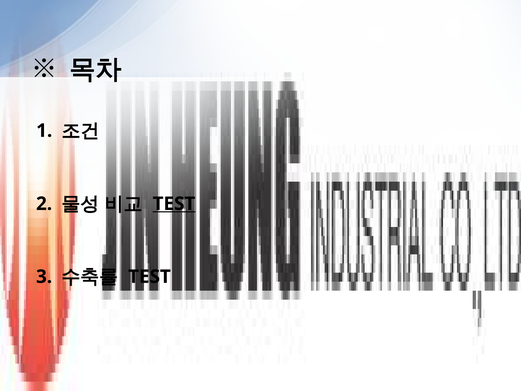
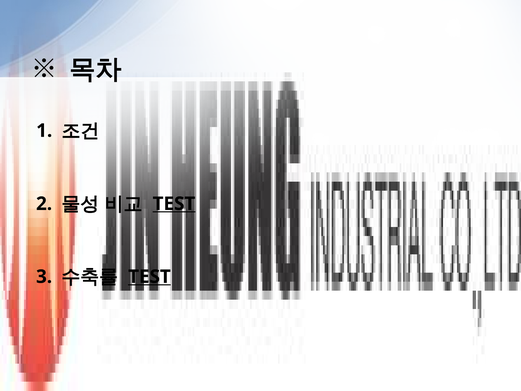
TEST underline: none -> present (149, 277)
